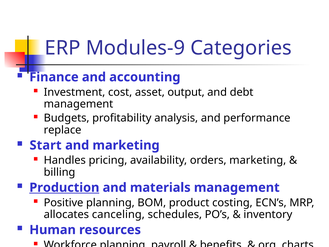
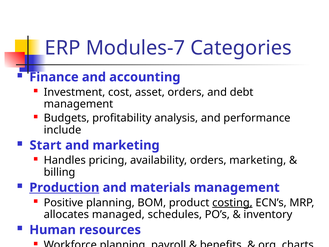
Modules-9: Modules-9 -> Modules-7 (135, 48)
asset output: output -> orders (186, 92)
replace: replace -> include (63, 130)
costing underline: none -> present (232, 202)
canceling: canceling -> managed (118, 214)
